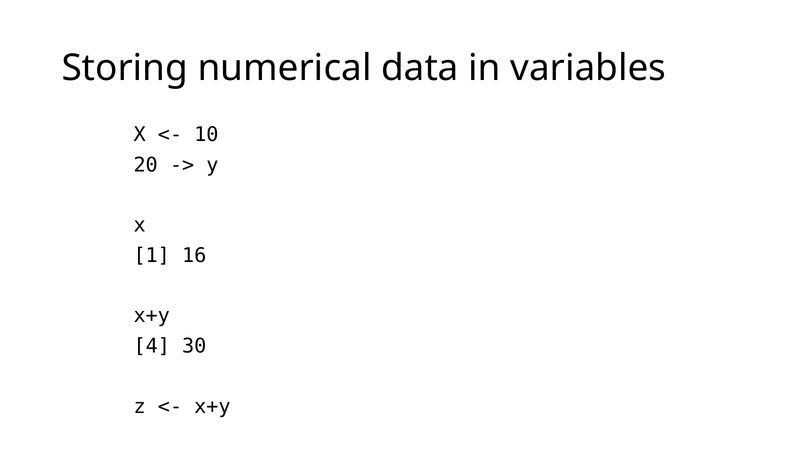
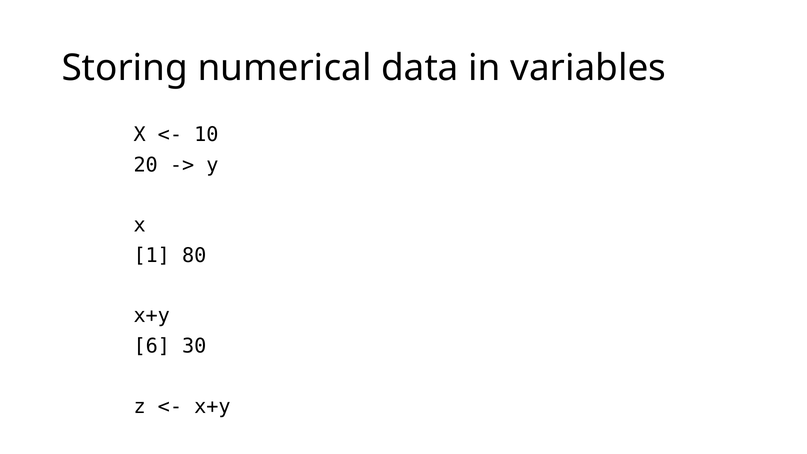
16: 16 -> 80 (194, 255)
4: 4 -> 6 (152, 346)
